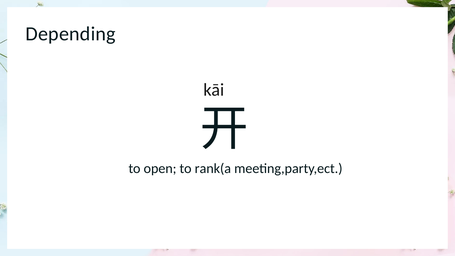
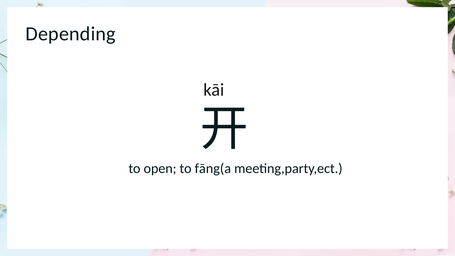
rank(a: rank(a -> fāng(a (213, 168)
